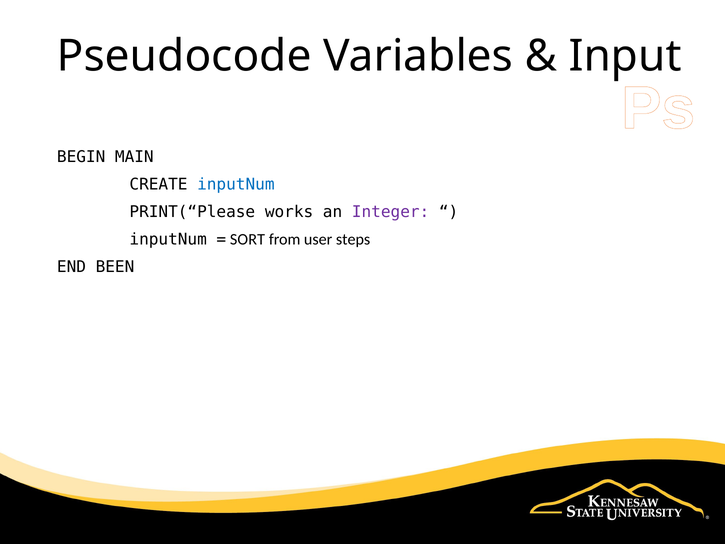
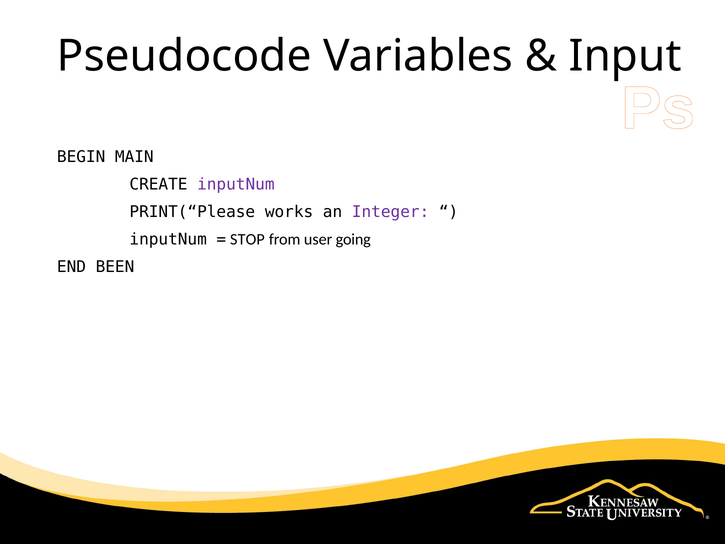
inputNum colour: blue -> purple (236, 184)
SORT: SORT -> STOP (247, 239)
steps: steps -> going (353, 239)
